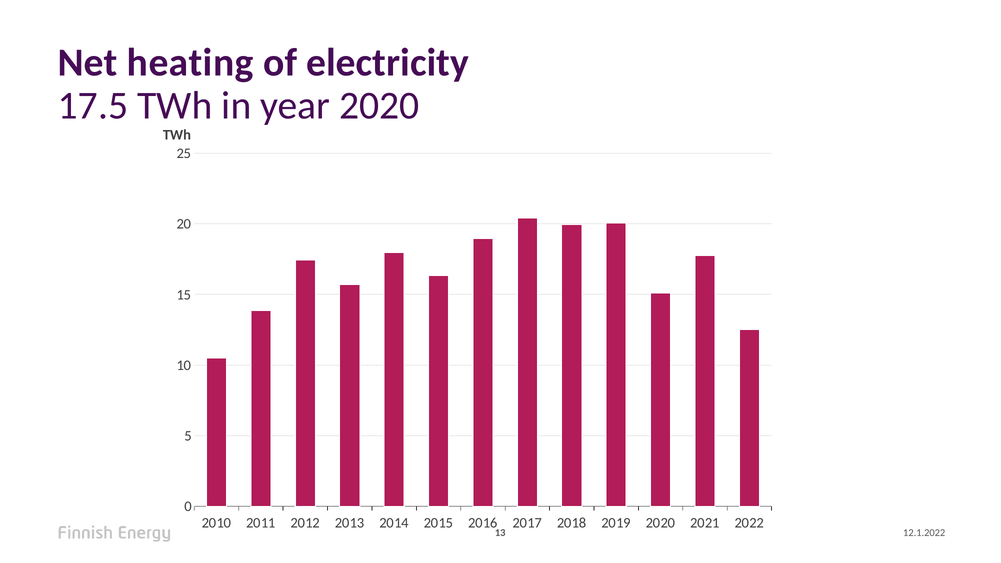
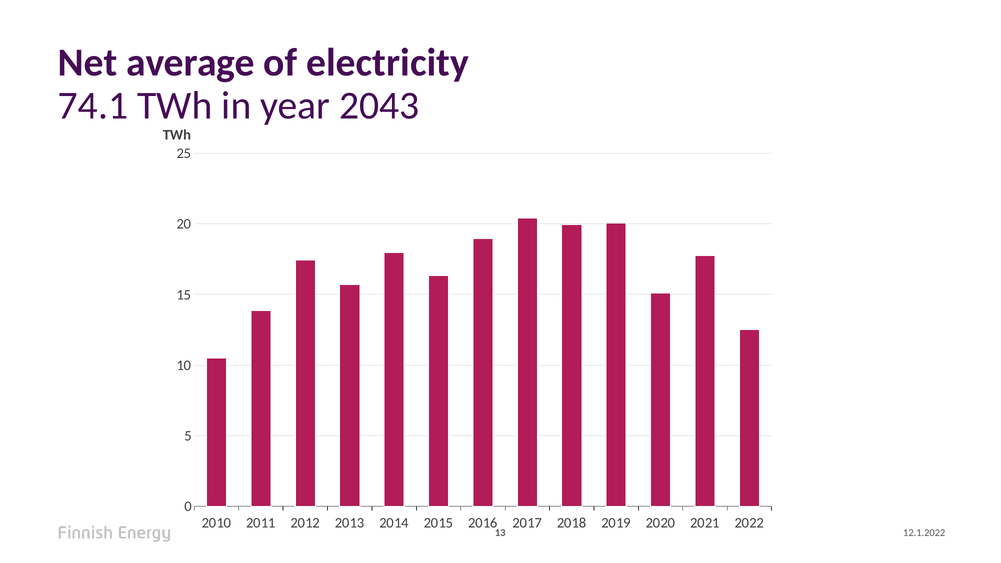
heating: heating -> average (191, 63)
17.5: 17.5 -> 74.1 (93, 106)
year 2020: 2020 -> 2043 (379, 106)
